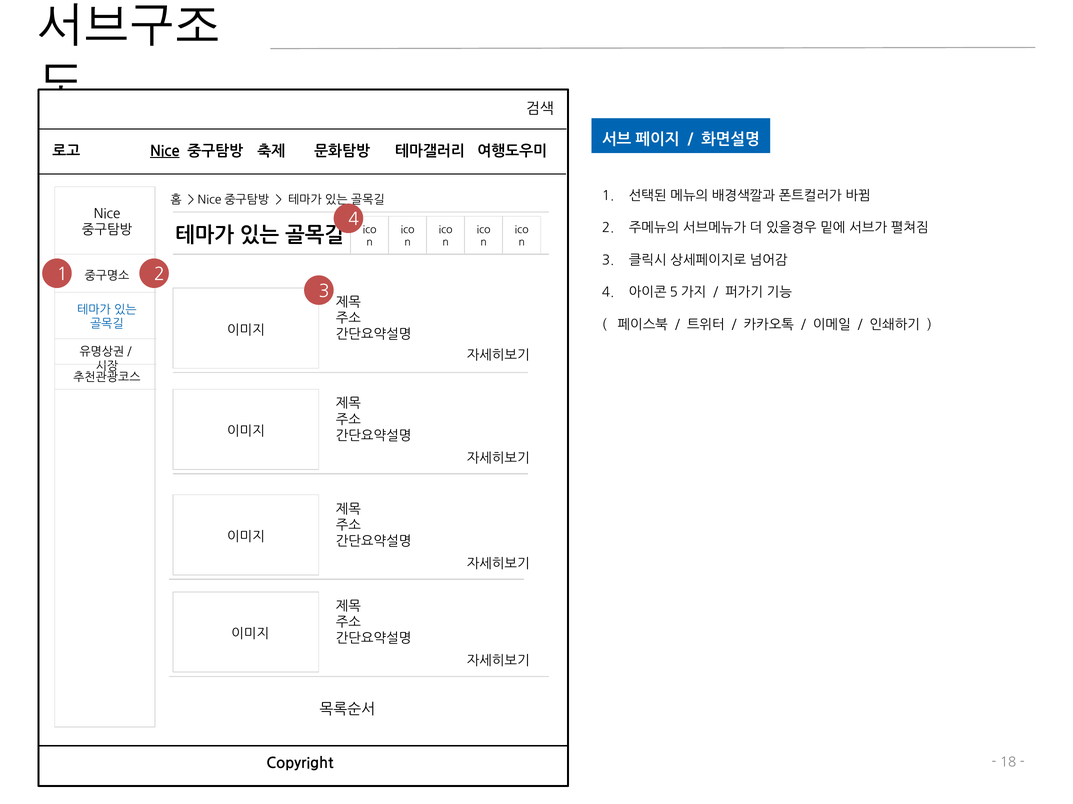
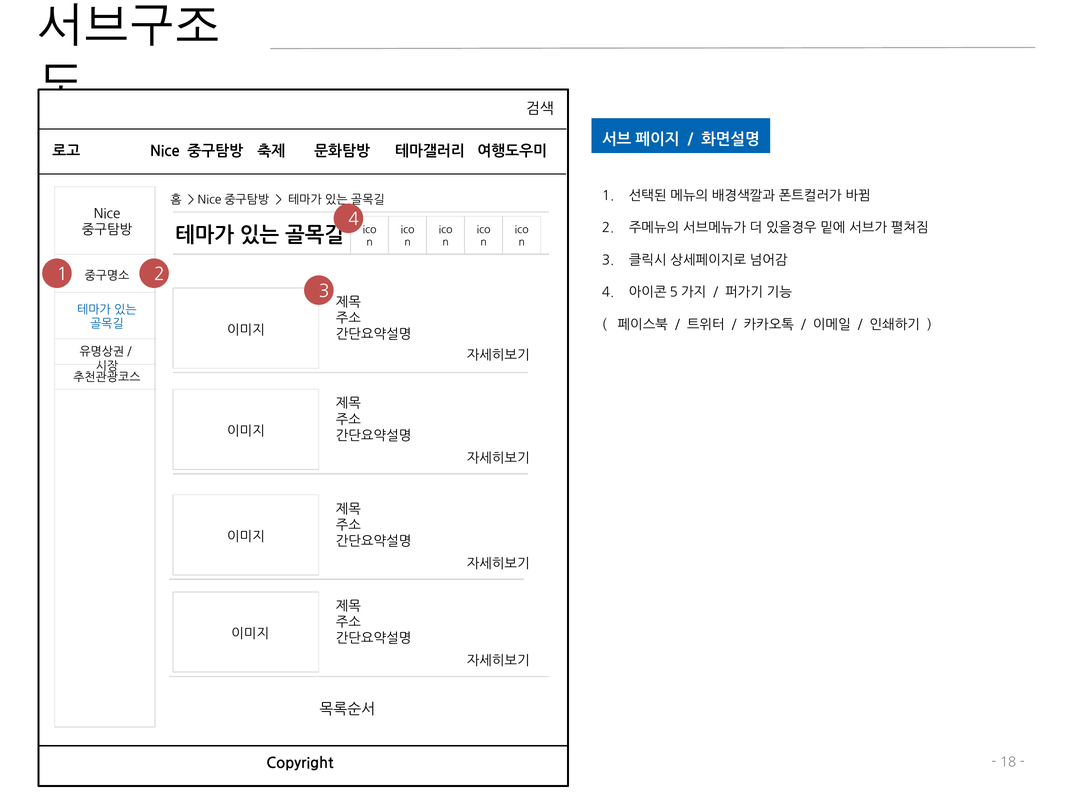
Nice underline: present -> none (165, 151)
